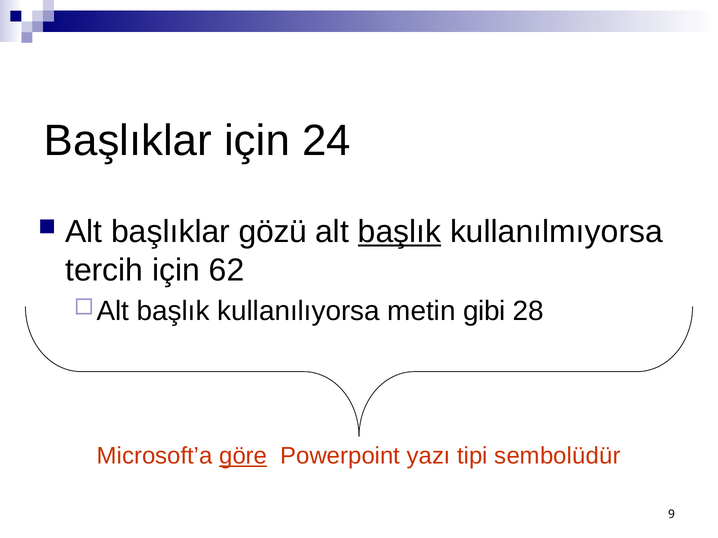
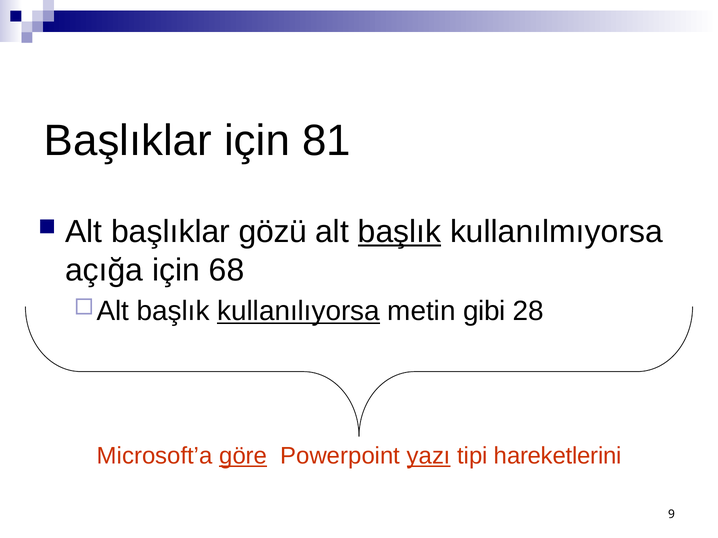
24: 24 -> 81 (326, 141)
tercih: tercih -> açığa (104, 270)
62: 62 -> 68 (227, 270)
kullanılıyorsa underline: none -> present (299, 312)
yazı underline: none -> present (429, 456)
sembolüdür: sembolüdür -> hareketlerini (558, 456)
